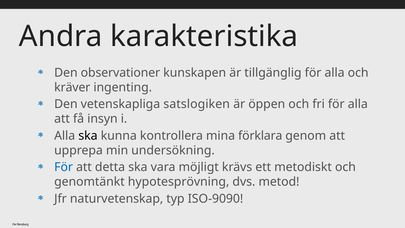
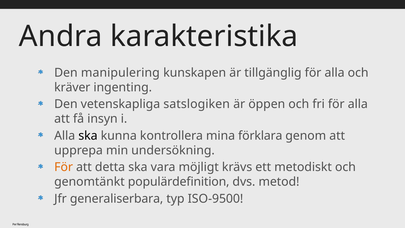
observationer: observationer -> manipulering (120, 73)
För colour: blue -> orange (64, 167)
hypotesprövning: hypotesprövning -> populärdefinition (179, 182)
naturvetenskap: naturvetenskap -> generaliserbara (117, 199)
ISO-9090: ISO-9090 -> ISO-9500 (215, 199)
